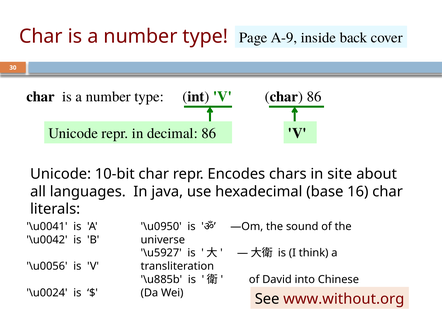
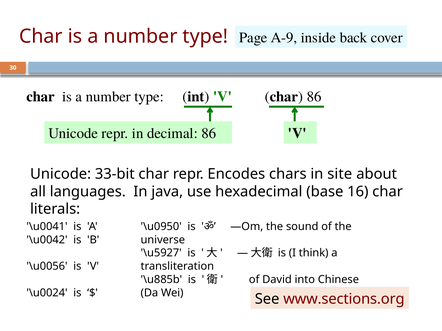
10-bit: 10-bit -> 33-bit (115, 174)
www.without.org: www.without.org -> www.sections.org (344, 299)
